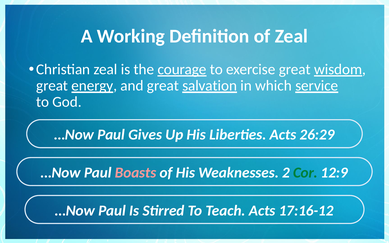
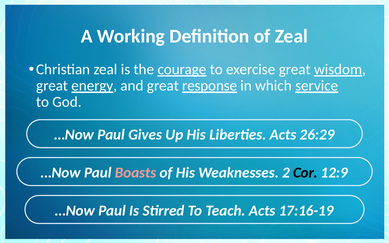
salvation: salvation -> response (210, 86)
Cor colour: green -> black (305, 173)
17:16-12: 17:16-12 -> 17:16-19 (306, 211)
